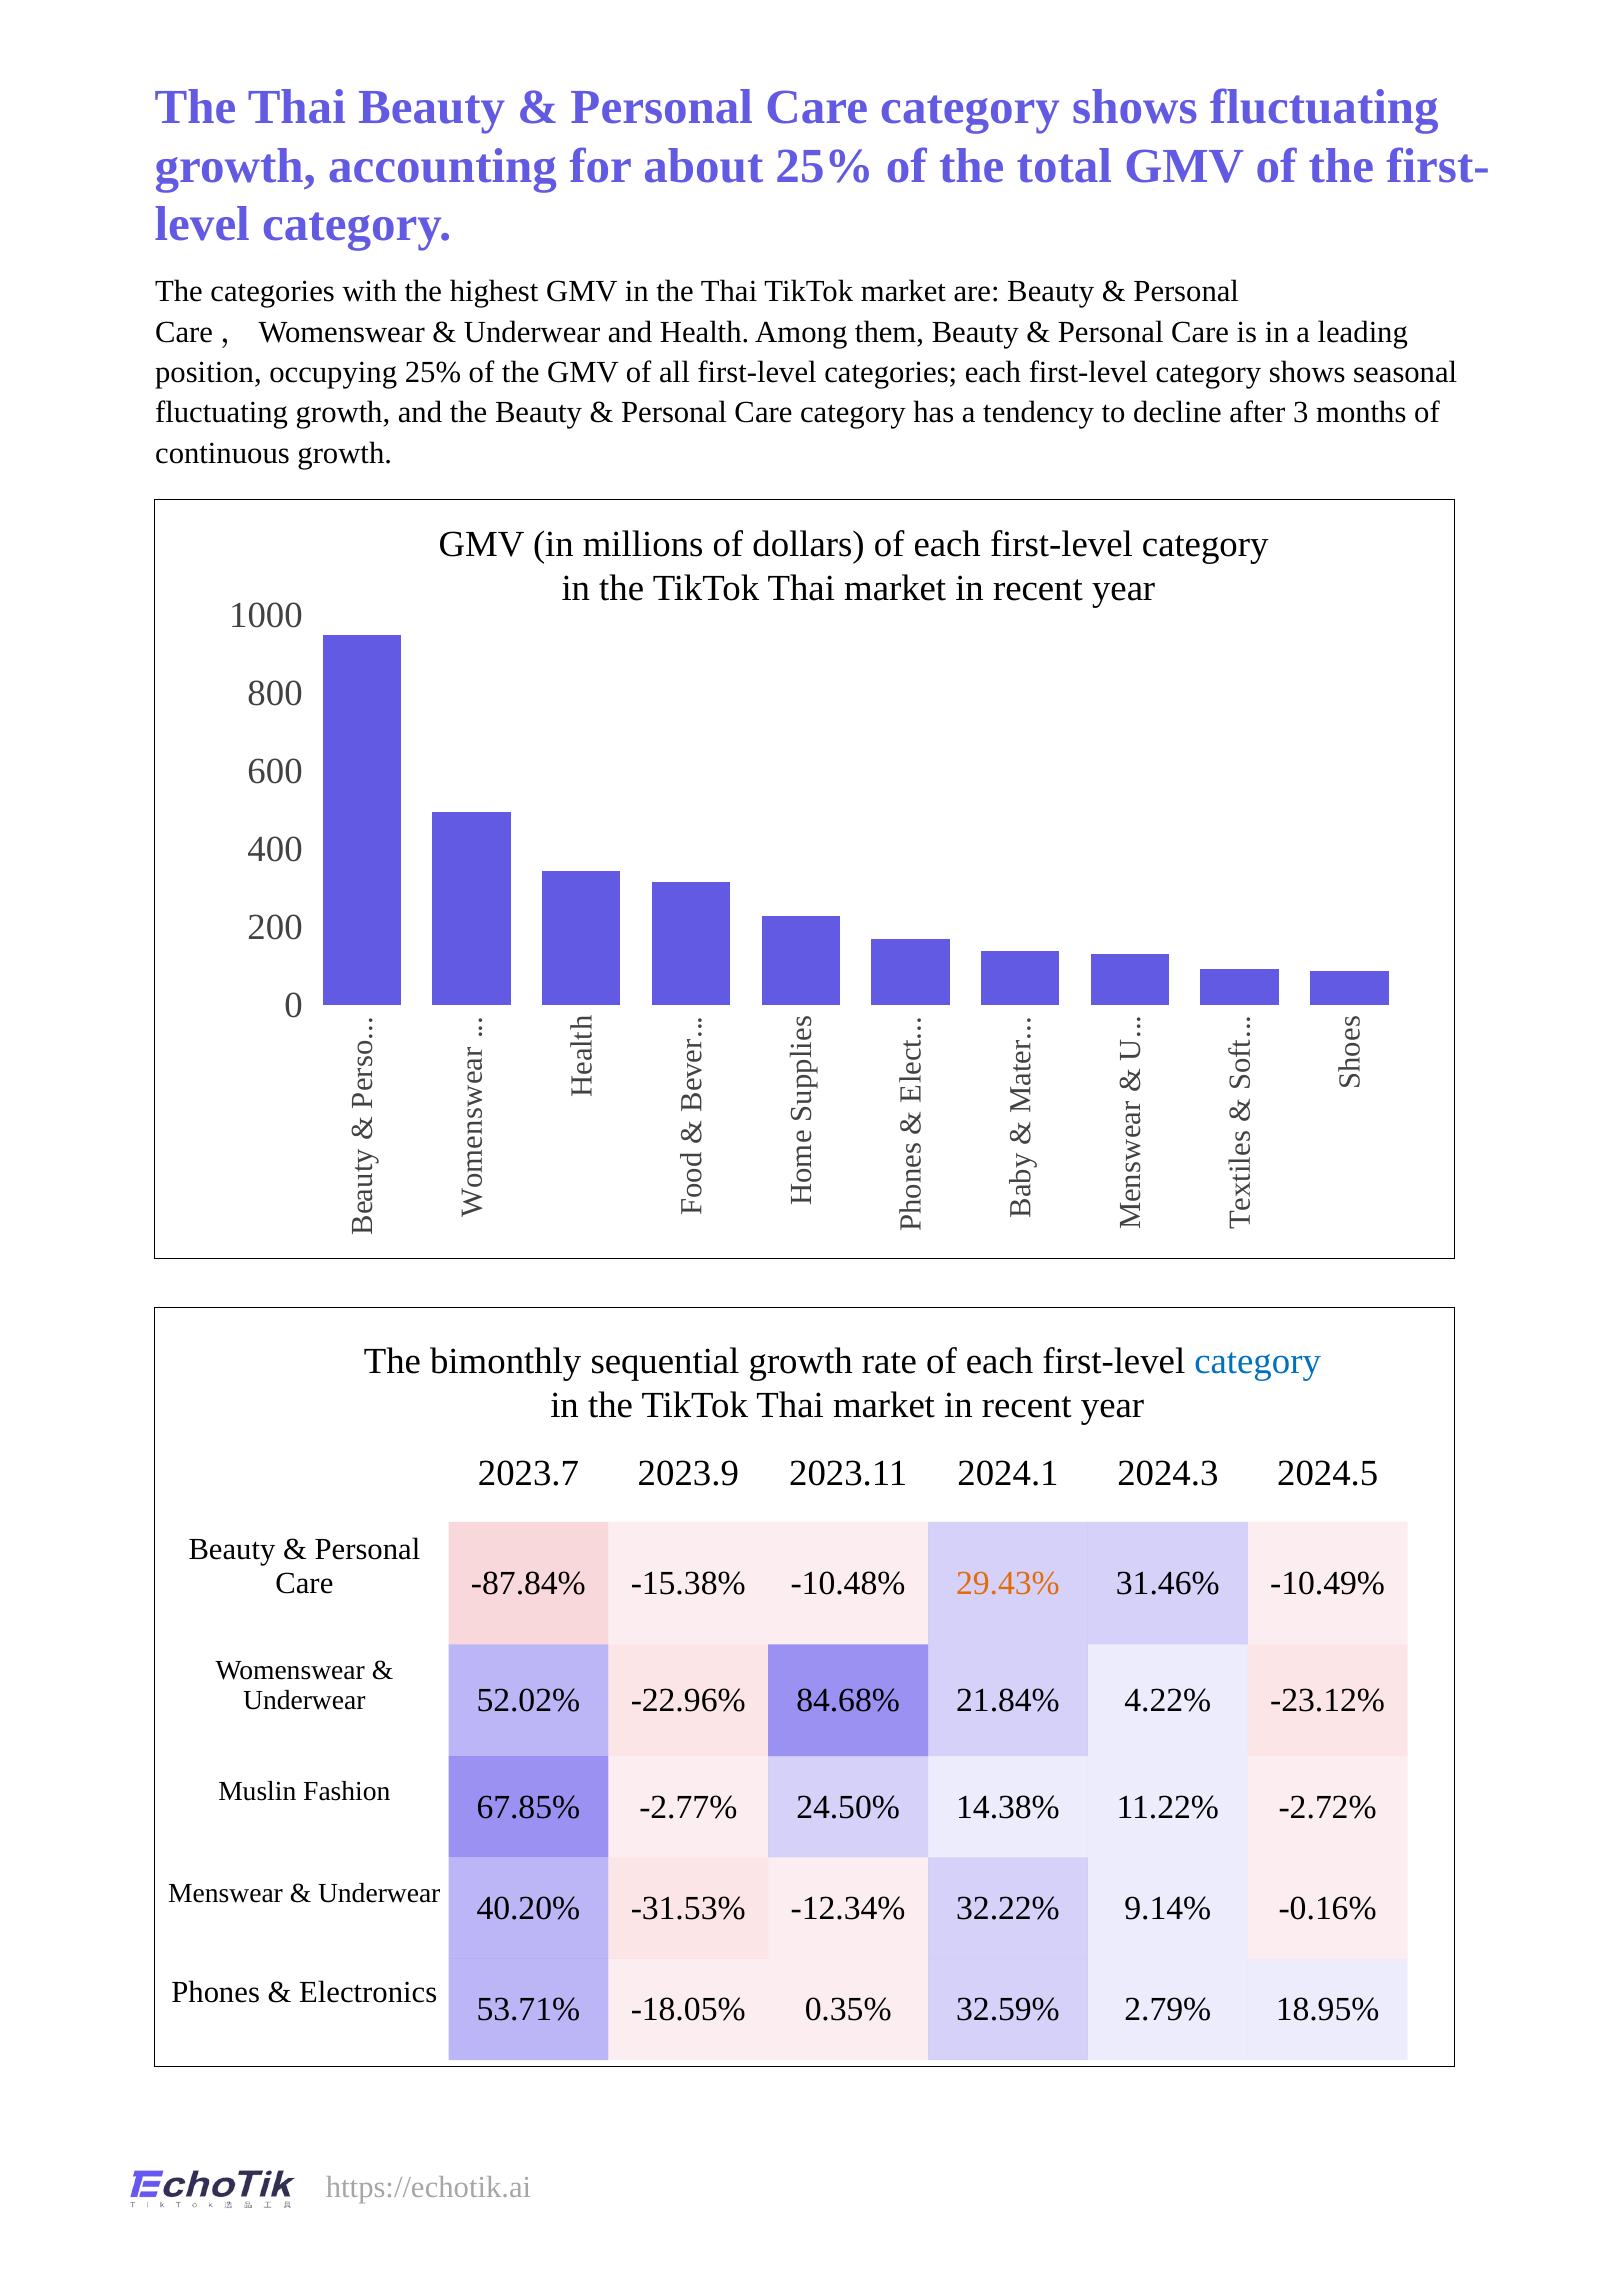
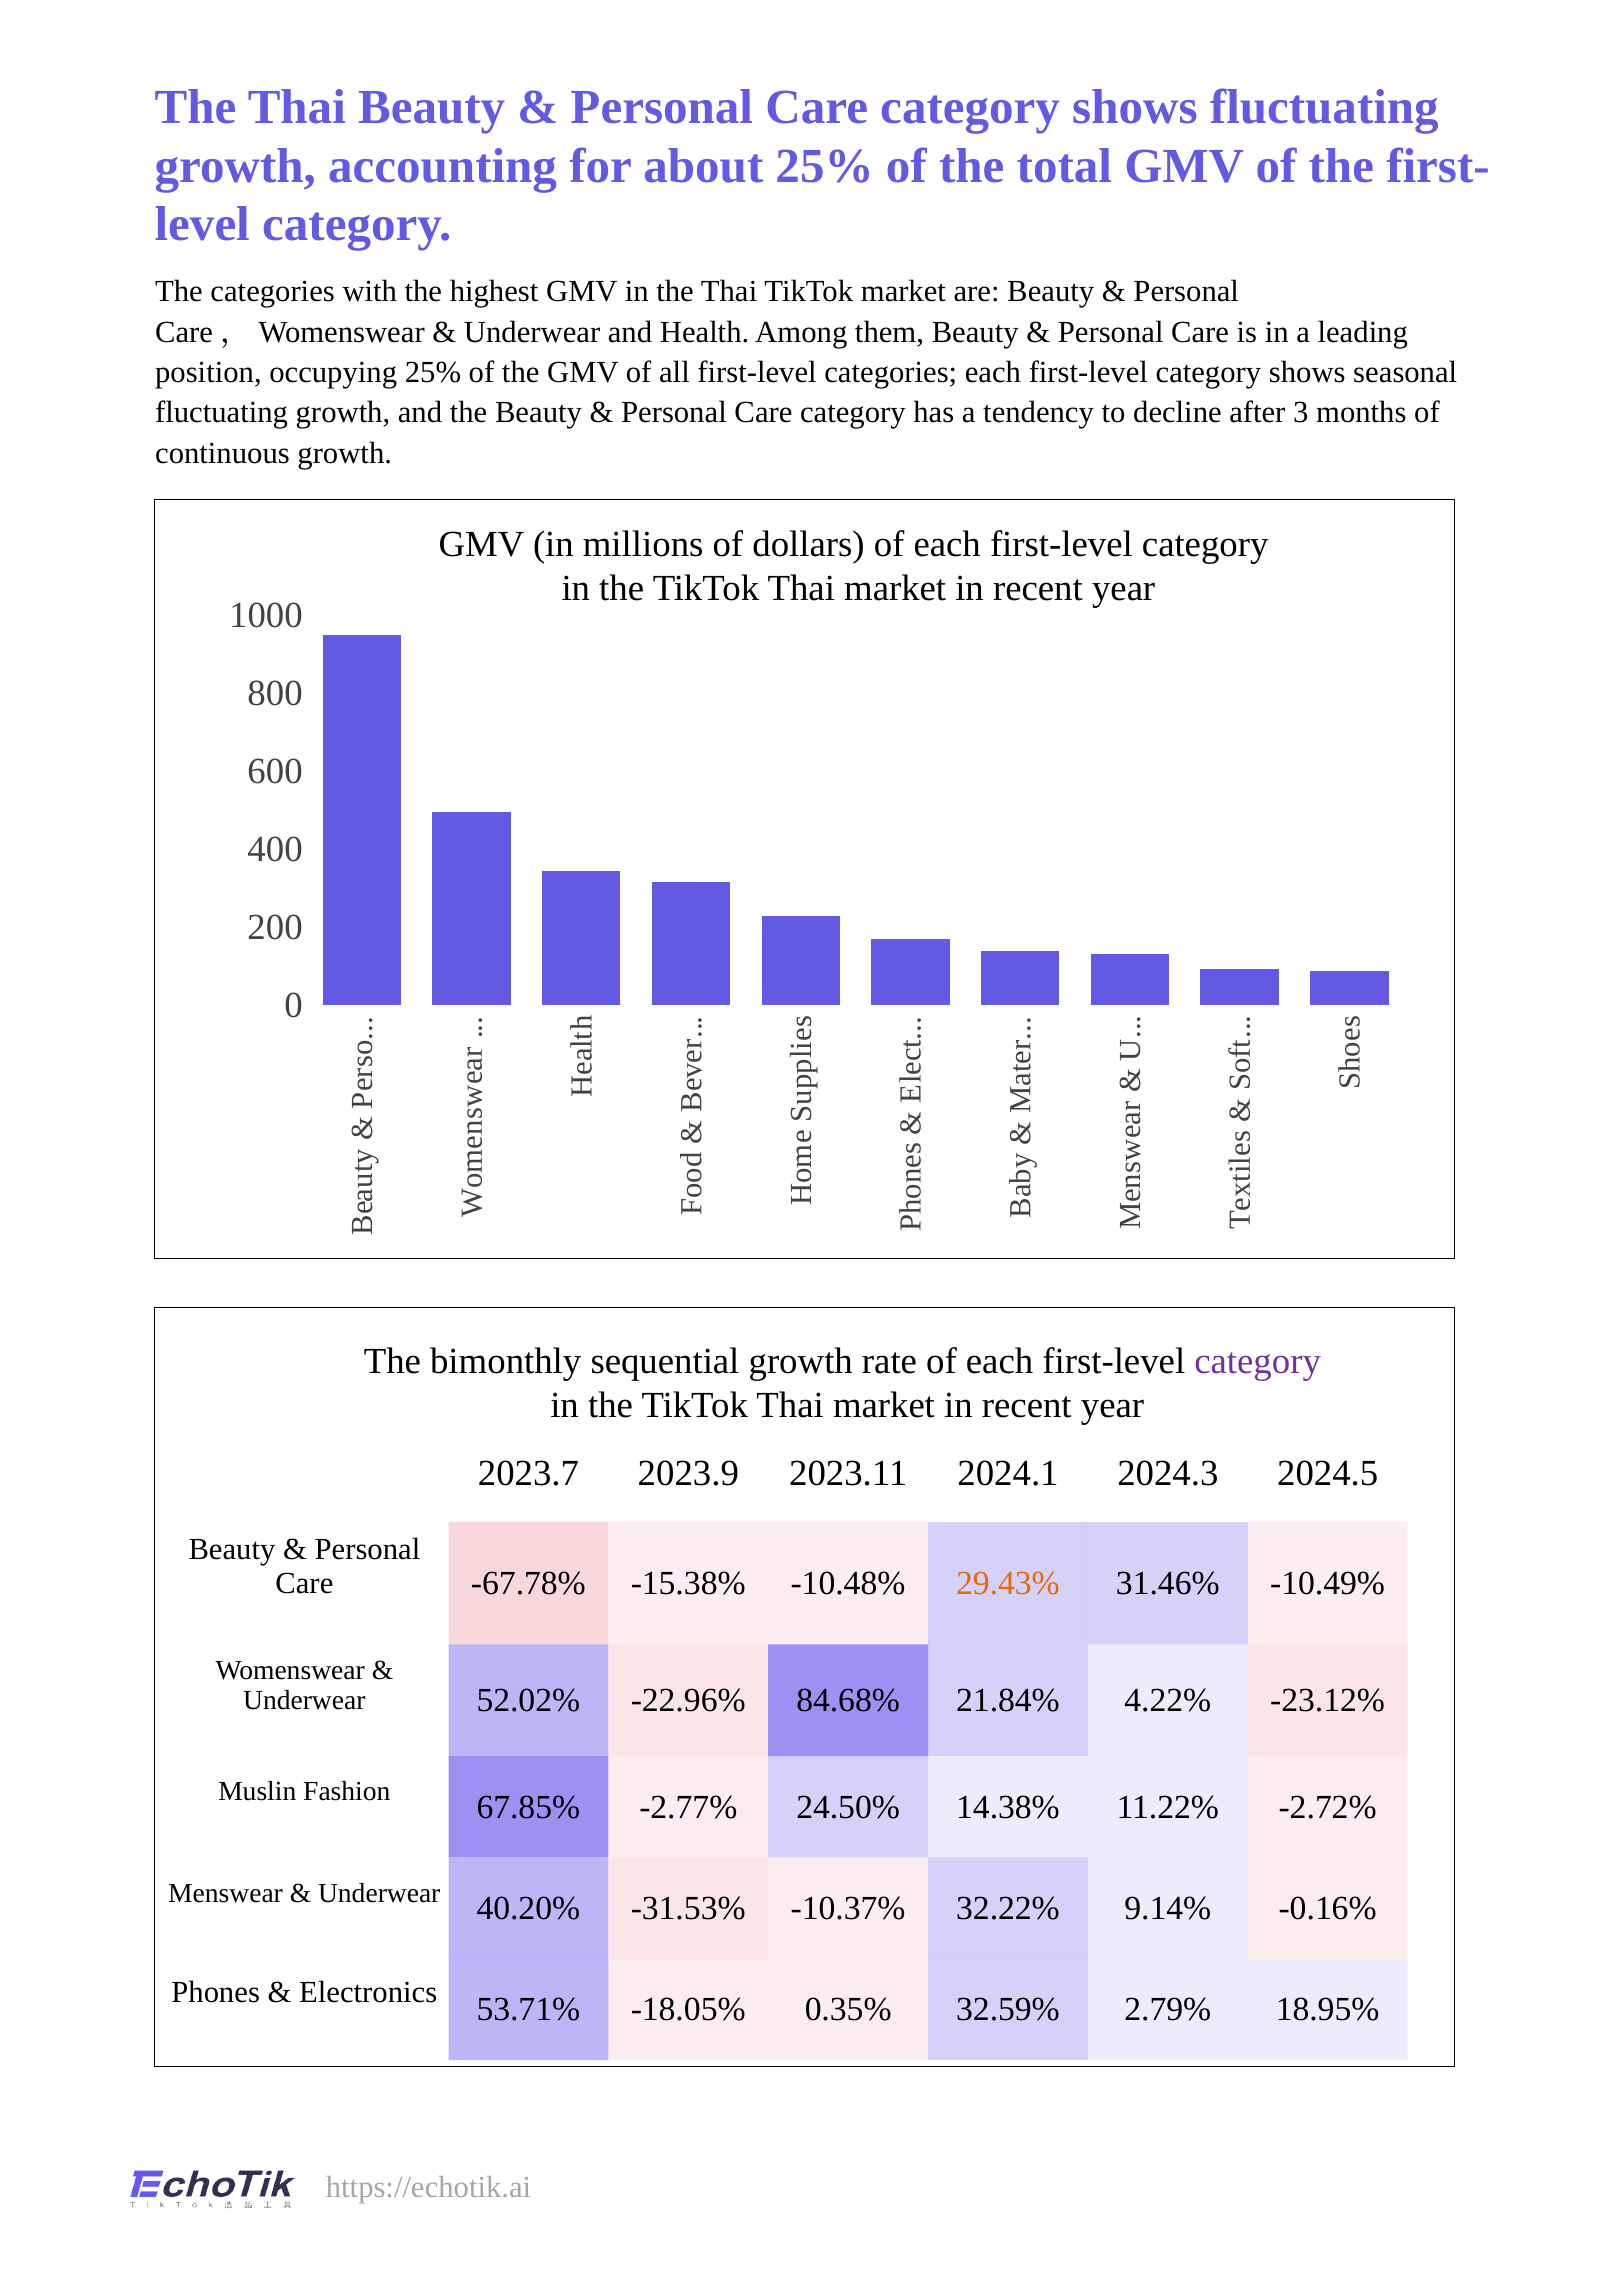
category colour: blue -> purple (1258, 1362)
-87.84%: -87.84% -> -67.78% (528, 1584)
-12.34%: -12.34% -> -10.37% (848, 1909)
